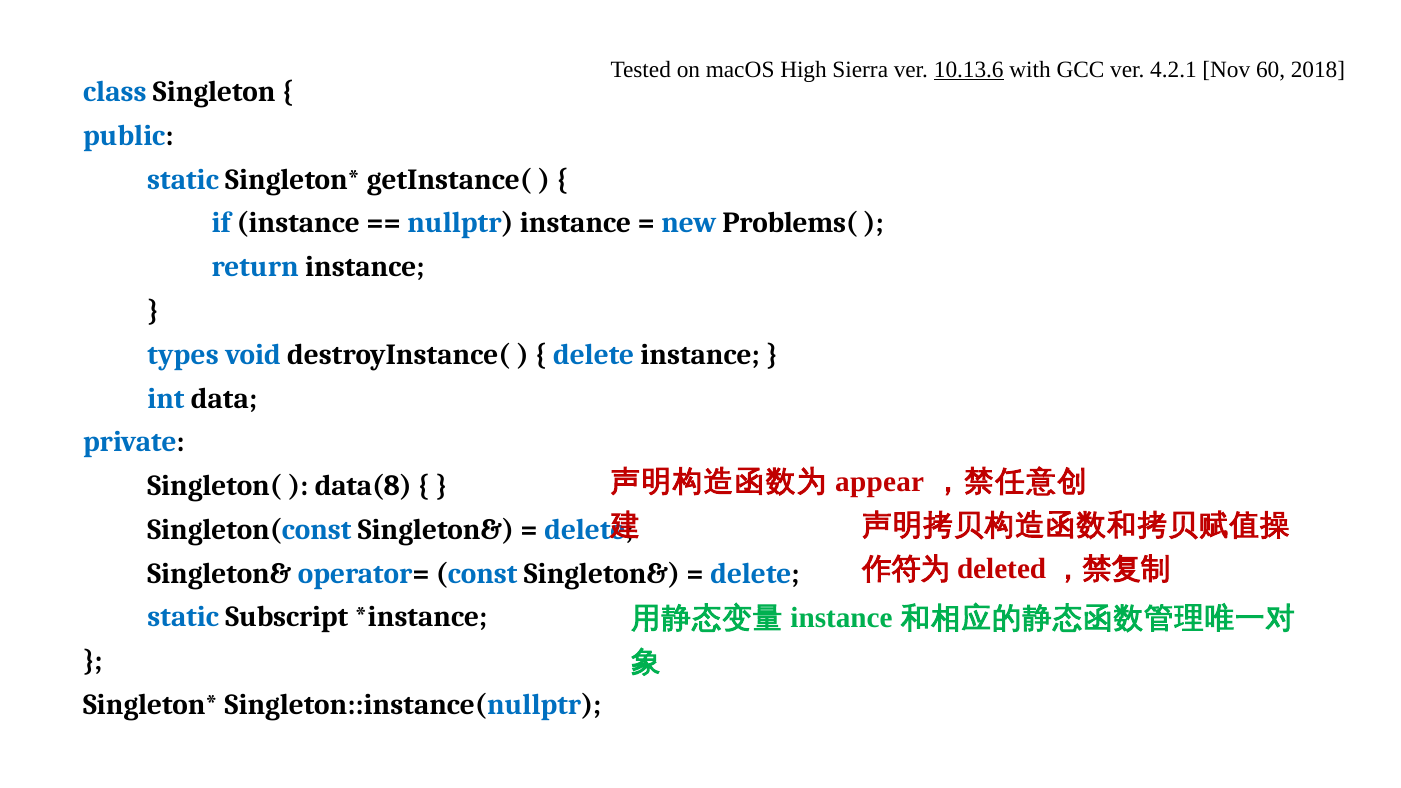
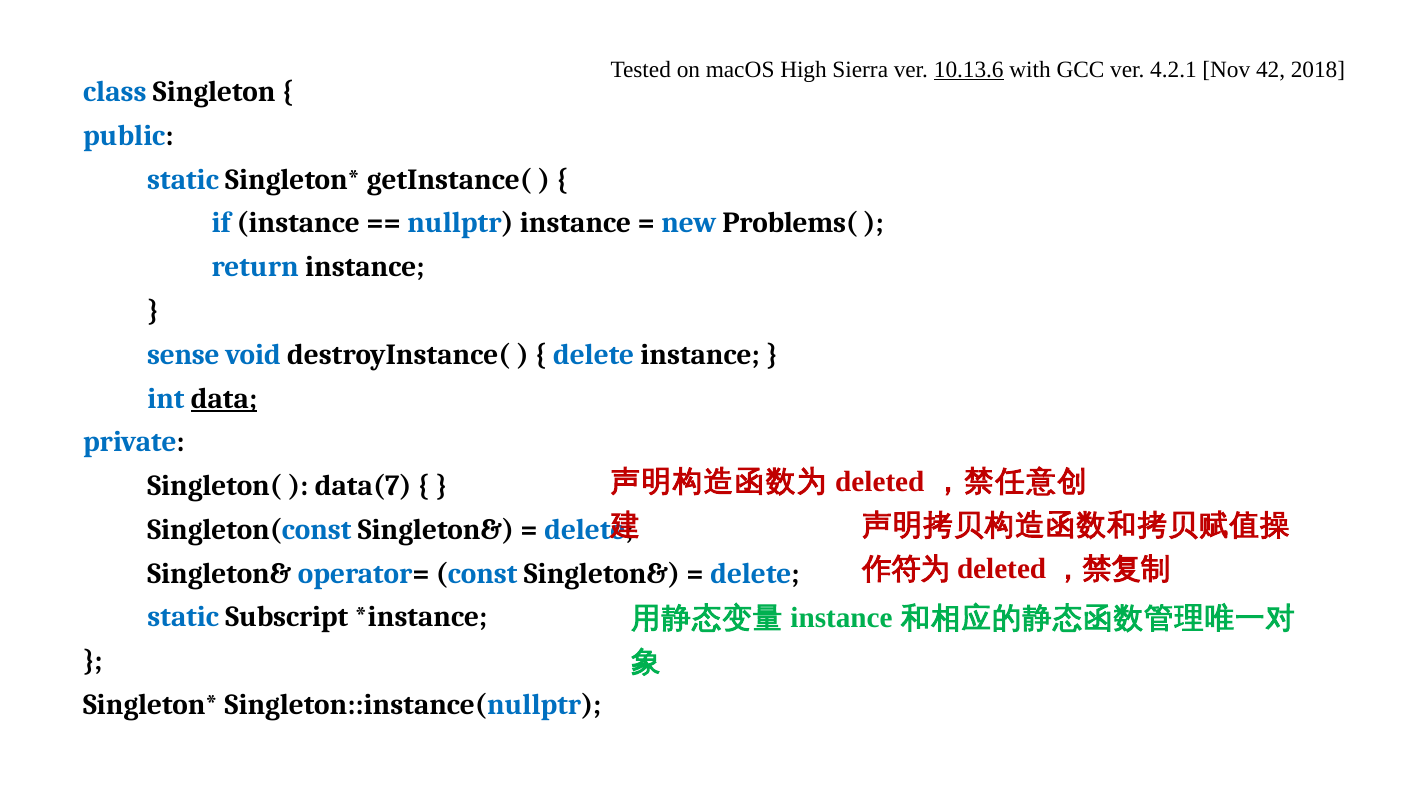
60: 60 -> 42 (1271, 69)
types: types -> sense (183, 355)
data underline: none -> present (224, 398)
appear: appear -> deleted (880, 481)
data(8: data(8 -> data(7 (363, 486)
